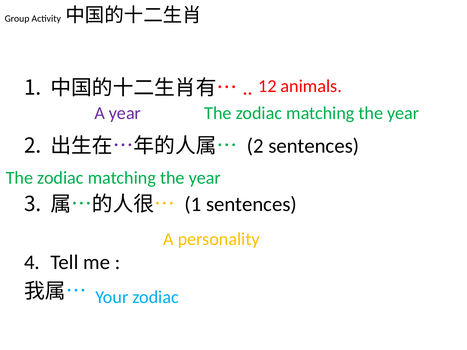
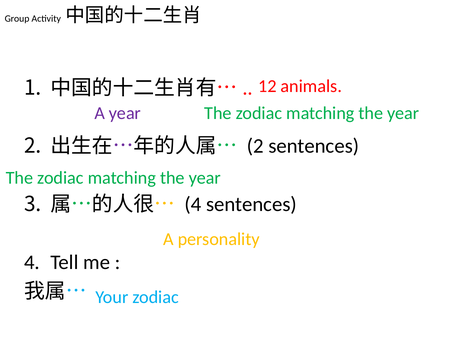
1: 1 -> 4 (193, 204)
